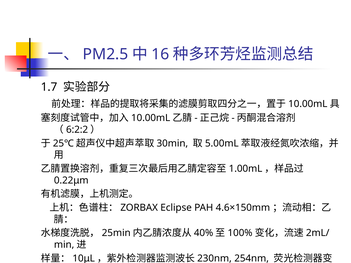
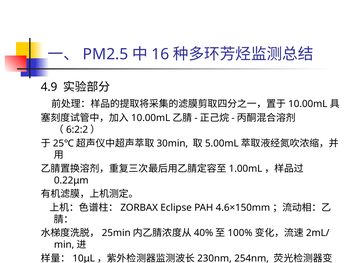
1.7: 1.7 -> 4.9 (49, 87)
